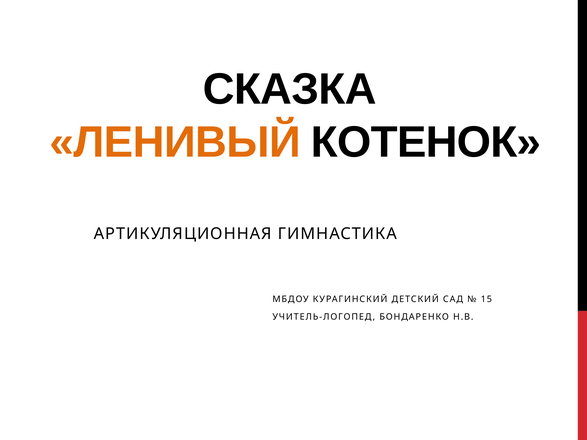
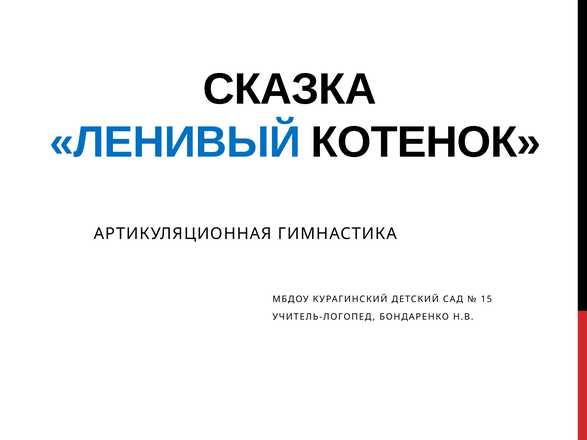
ЛЕНИВЫЙ colour: orange -> blue (175, 142)
